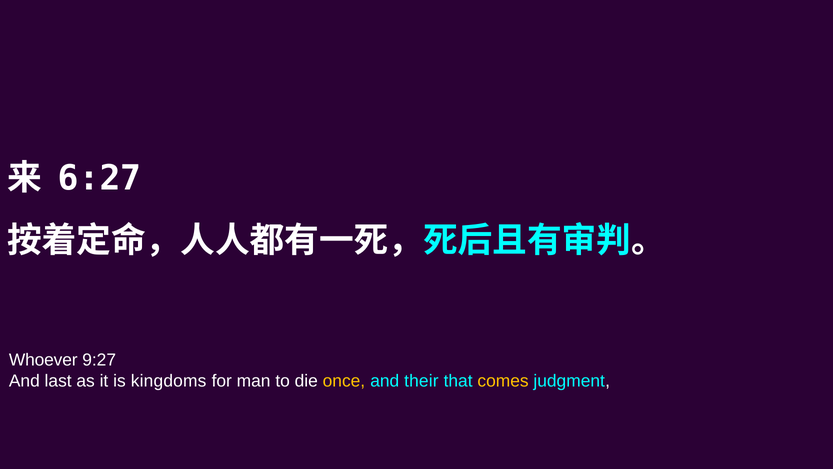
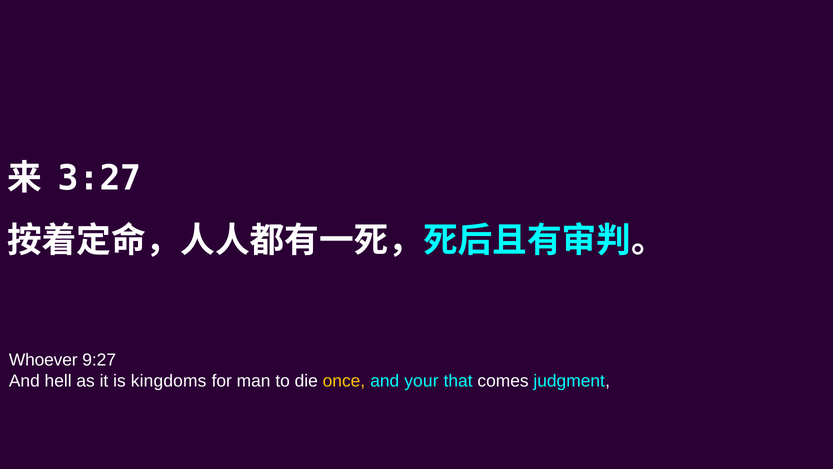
6:27: 6:27 -> 3:27 (100, 178)
last: last -> hell (58, 381)
their: their -> your (421, 381)
comes colour: yellow -> white (503, 381)
